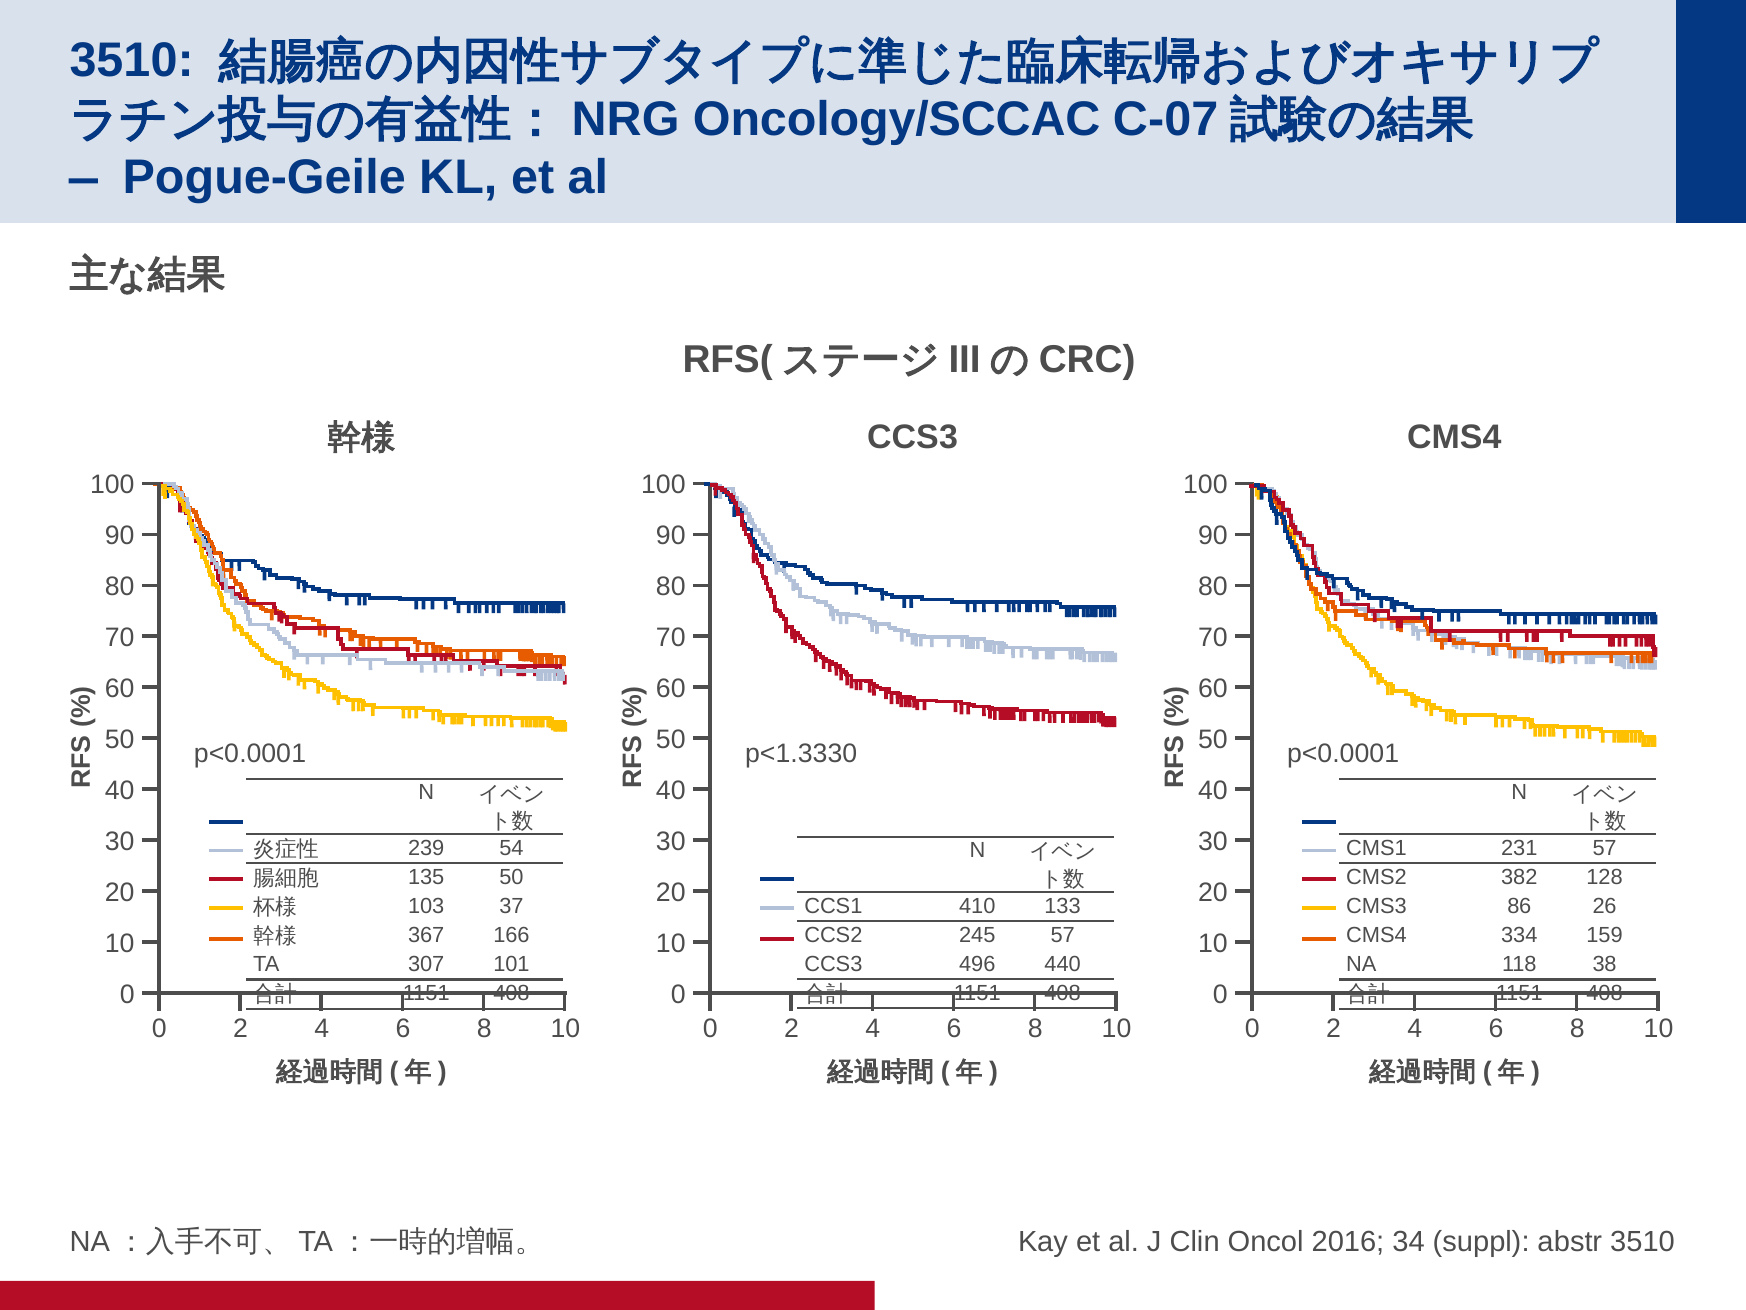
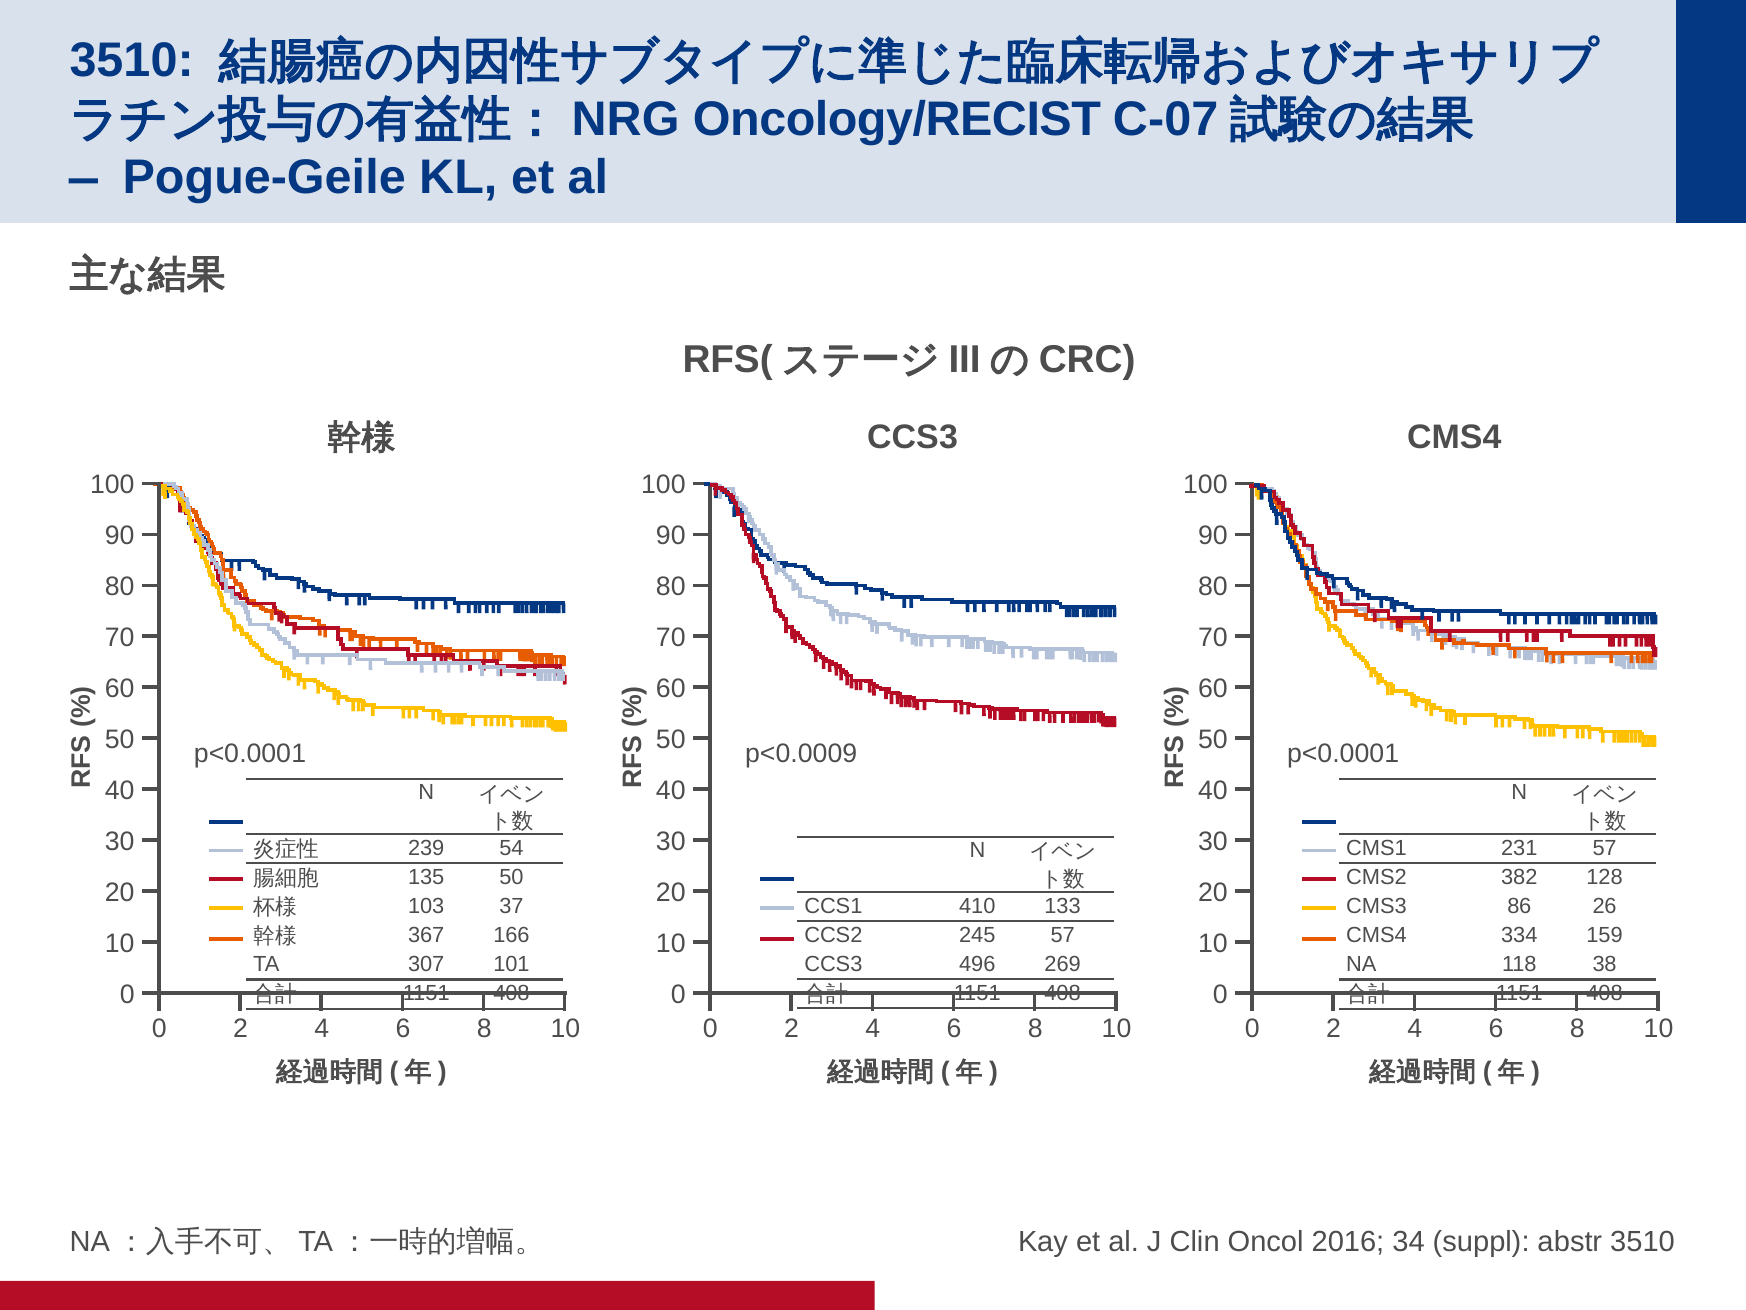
Oncology/SCCAC: Oncology/SCCAC -> Oncology/RECIST (897, 119)
p<1.3330: p<1.3330 -> p<0.0009 (801, 754)
440: 440 -> 269 (1063, 964)
